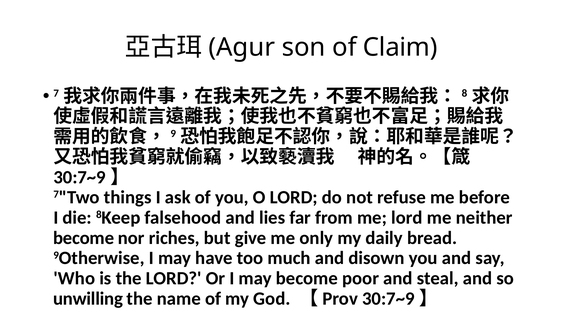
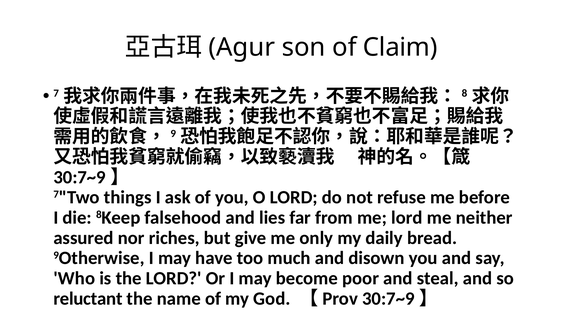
become: become -> assured (83, 238)
unwilling: unwilling -> reluctant (88, 299)
